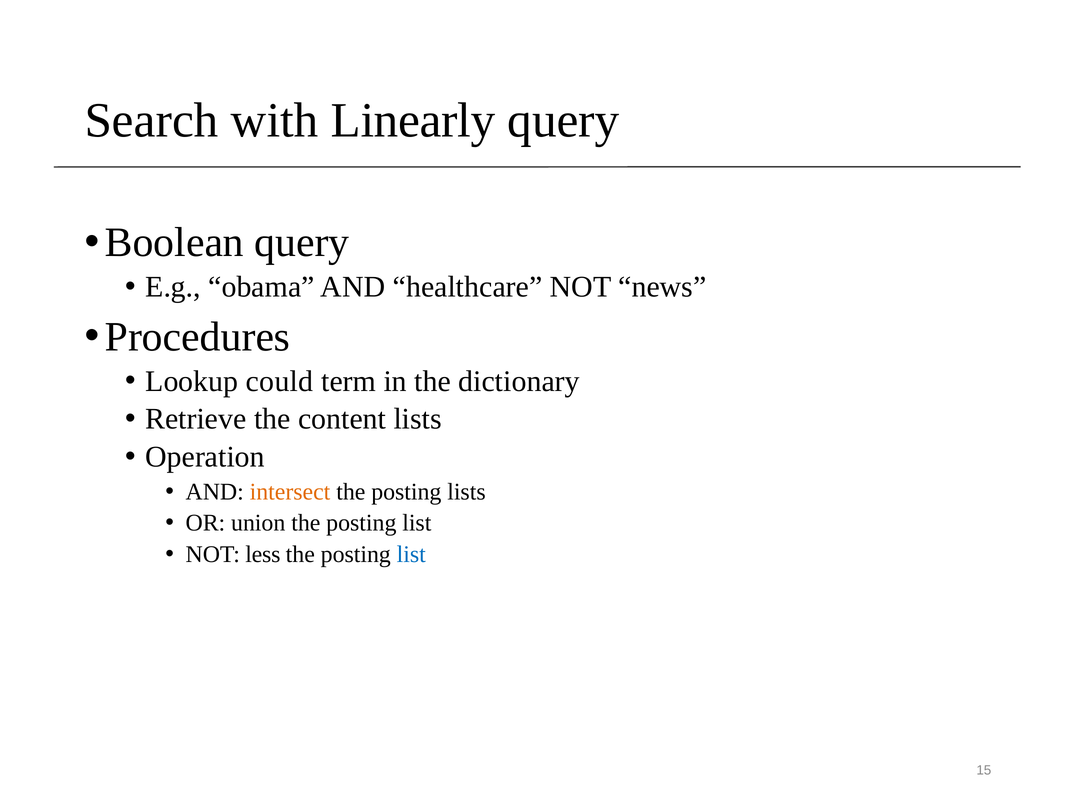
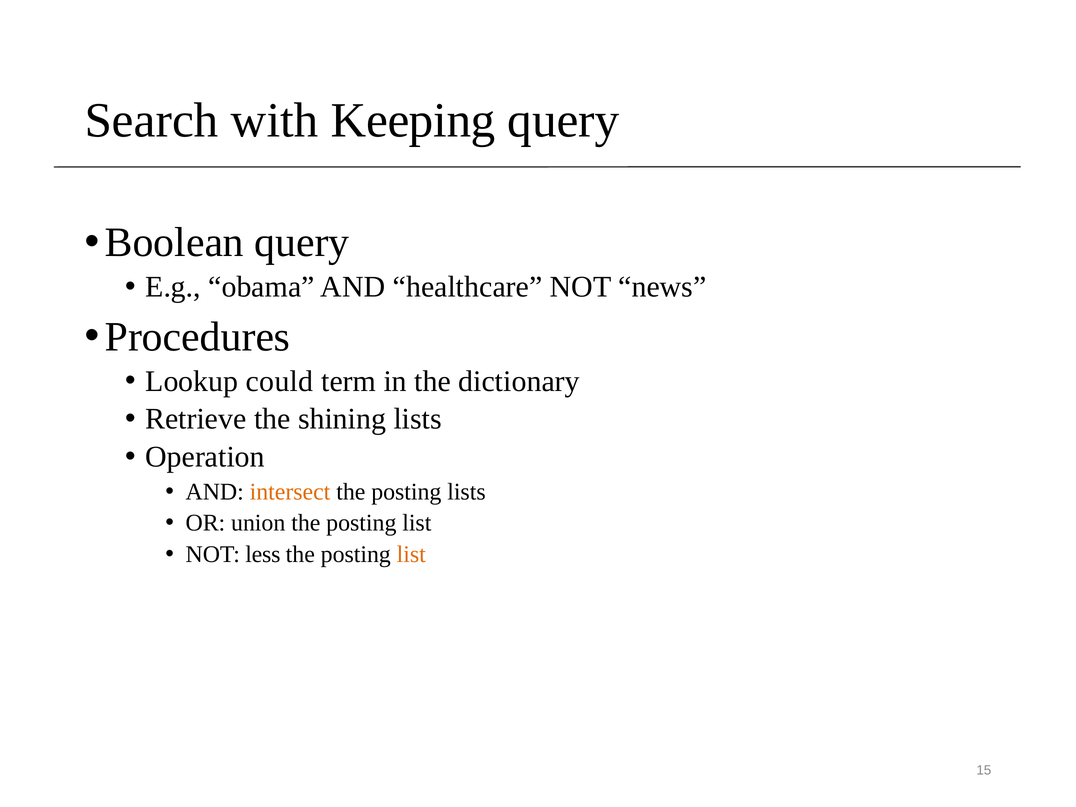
Linearly: Linearly -> Keeping (413, 121)
content: content -> shining (342, 419)
list colour: blue -> orange (411, 554)
